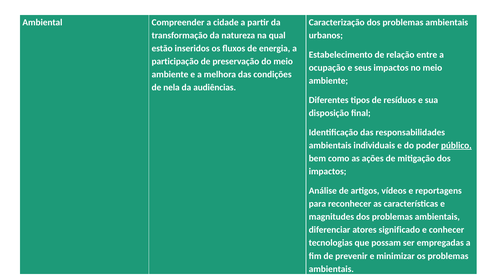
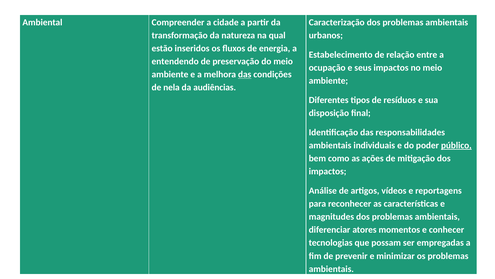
participação: participação -> entendendo (175, 61)
das underline: none -> present (245, 74)
significado: significado -> momentos (399, 229)
